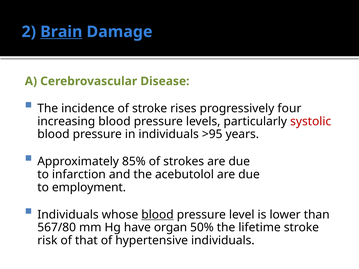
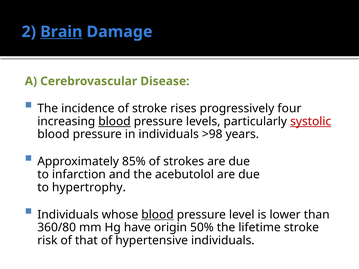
blood underline: none -> present (114, 122)
systolic underline: none -> present (311, 122)
>95: >95 -> >98 (212, 134)
employment: employment -> hypertrophy (89, 188)
567/80: 567/80 -> 360/80 (57, 228)
organ: organ -> origin (170, 228)
